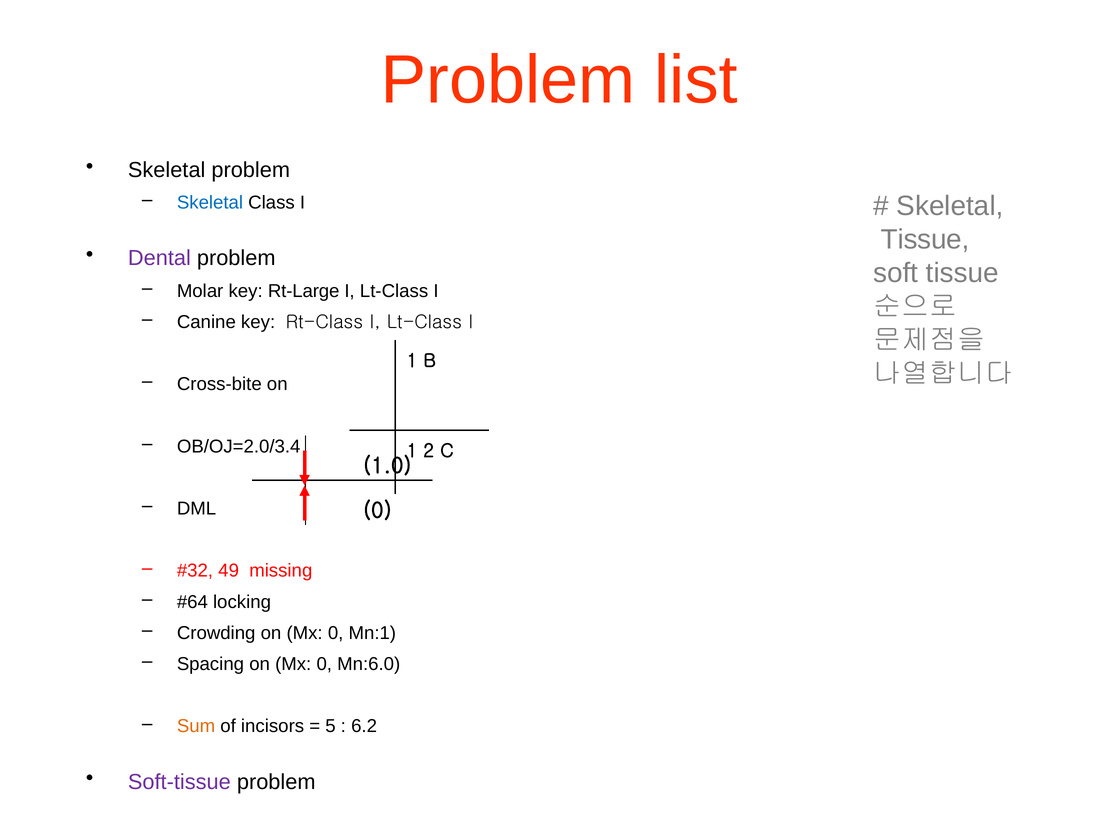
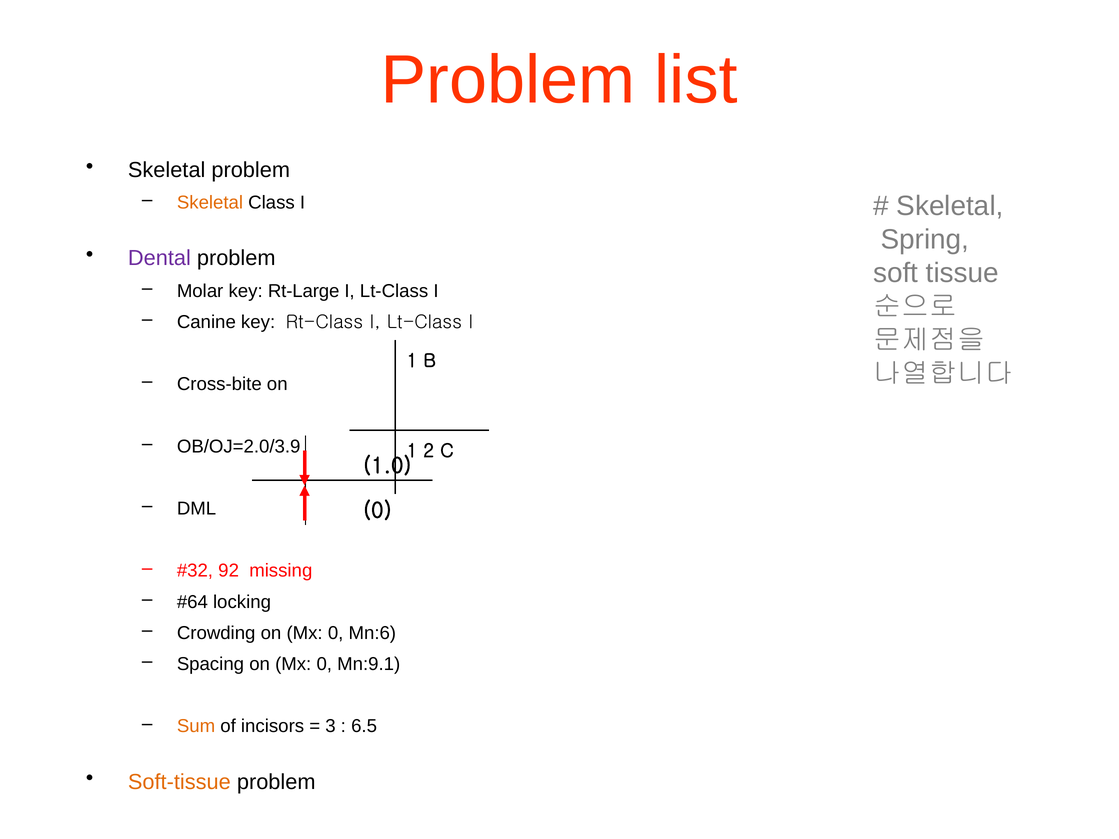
Skeletal colour: blue -> orange (210, 203)
Tissue: Tissue -> Spring (925, 239)
OB/OJ=2.0/3.4: OB/OJ=2.0/3.4 -> OB/OJ=2.0/3.9 (239, 447)
49: 49 -> 92 (229, 571)
Mn:1: Mn:1 -> Mn:6 (372, 633)
Mn:6.0: Mn:6.0 -> Mn:9.1 (369, 664)
5: 5 -> 3 (330, 726)
6.2: 6.2 -> 6.5 (364, 726)
Soft-tissue colour: purple -> orange (179, 782)
